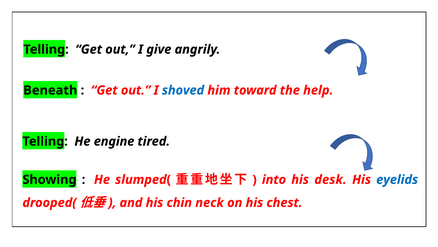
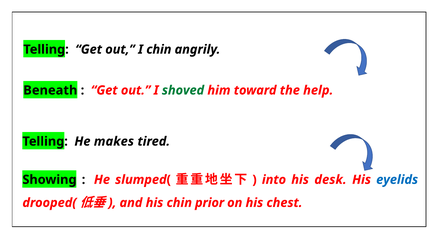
I give: give -> chin (159, 49)
shoved colour: blue -> green (183, 90)
engine: engine -> makes (114, 141)
neck: neck -> prior (210, 202)
